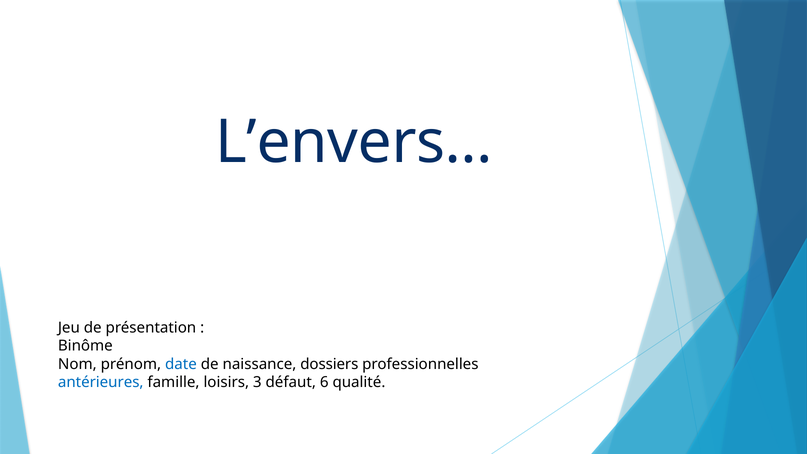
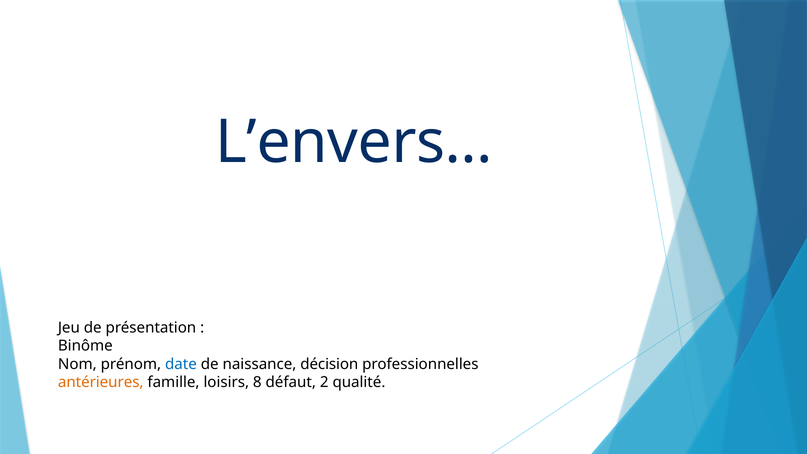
dossiers: dossiers -> décision (329, 364)
antérieures colour: blue -> orange (101, 382)
3: 3 -> 8 (257, 382)
6: 6 -> 2 (324, 382)
